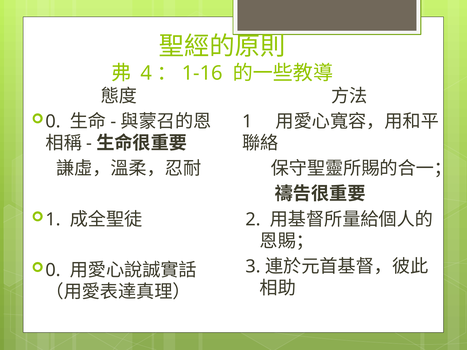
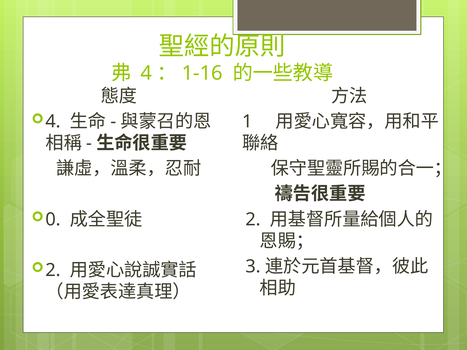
0: 0 -> 4 (53, 122)
1: 1 -> 0 (53, 220)
0: 0 -> 2 (53, 270)
